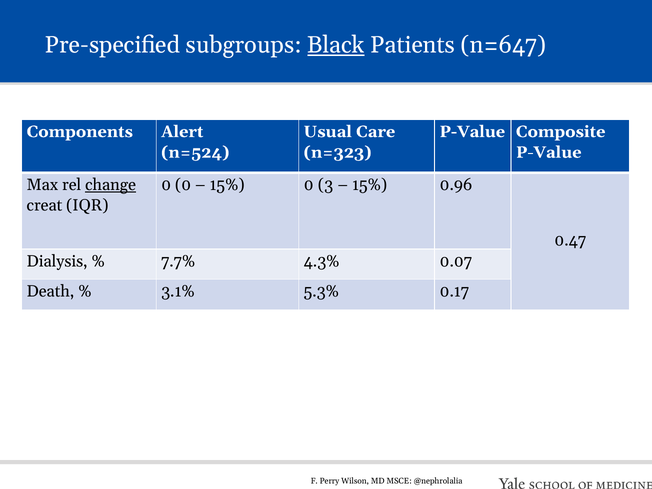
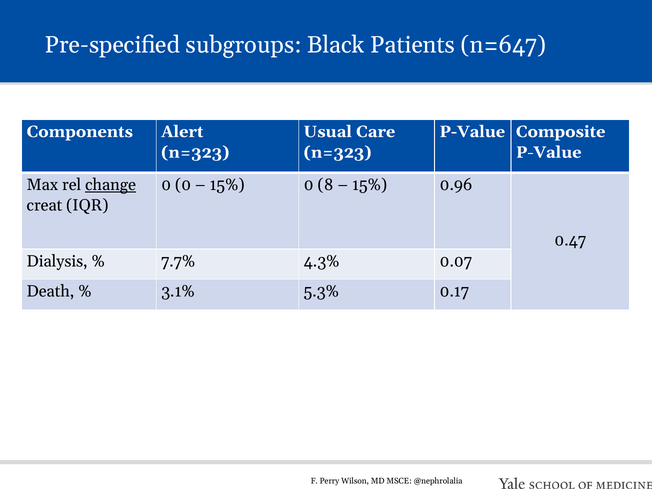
Black underline: present -> none (336, 45)
n=524: n=524 -> n=323 (195, 152)
3: 3 -> 8 (326, 185)
